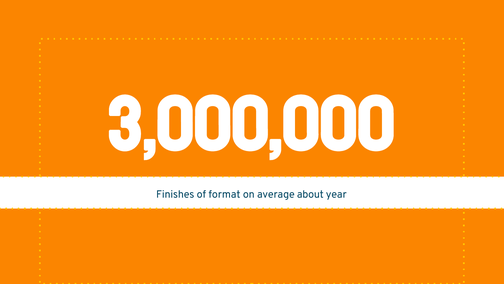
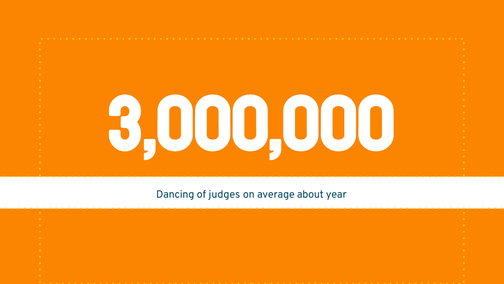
Finishes: Finishes -> Dancing (175, 194)
format: format -> judges (224, 194)
